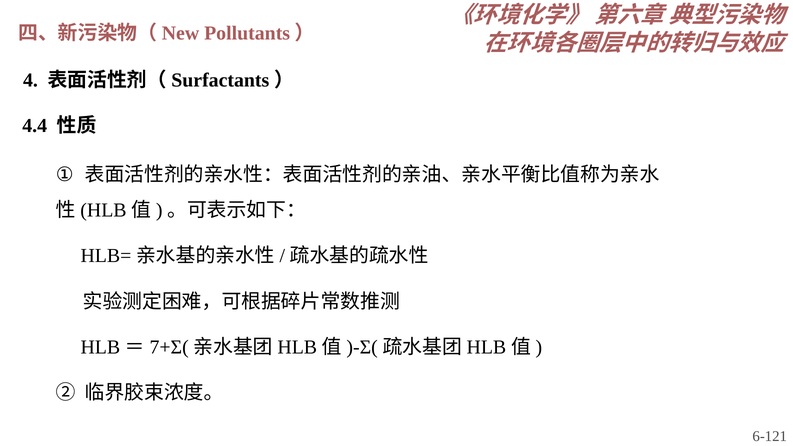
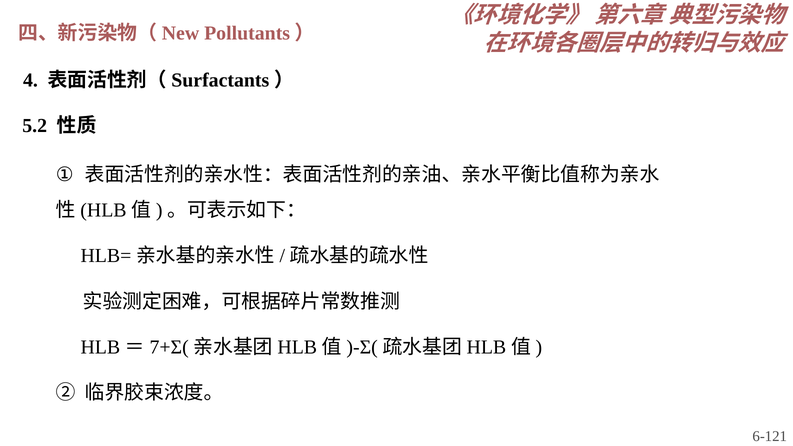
4.4: 4.4 -> 5.2 (35, 126)
